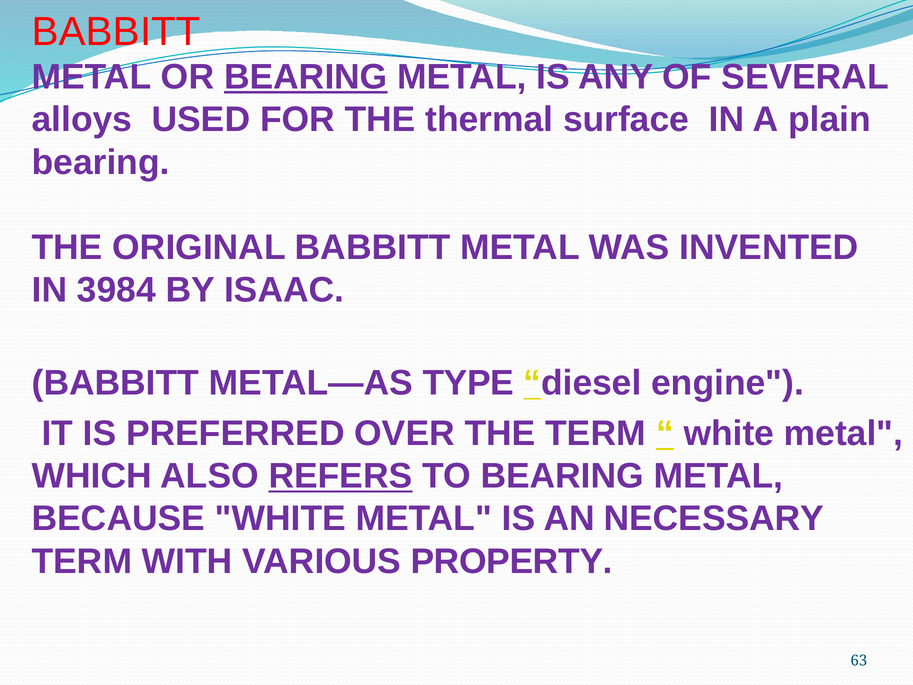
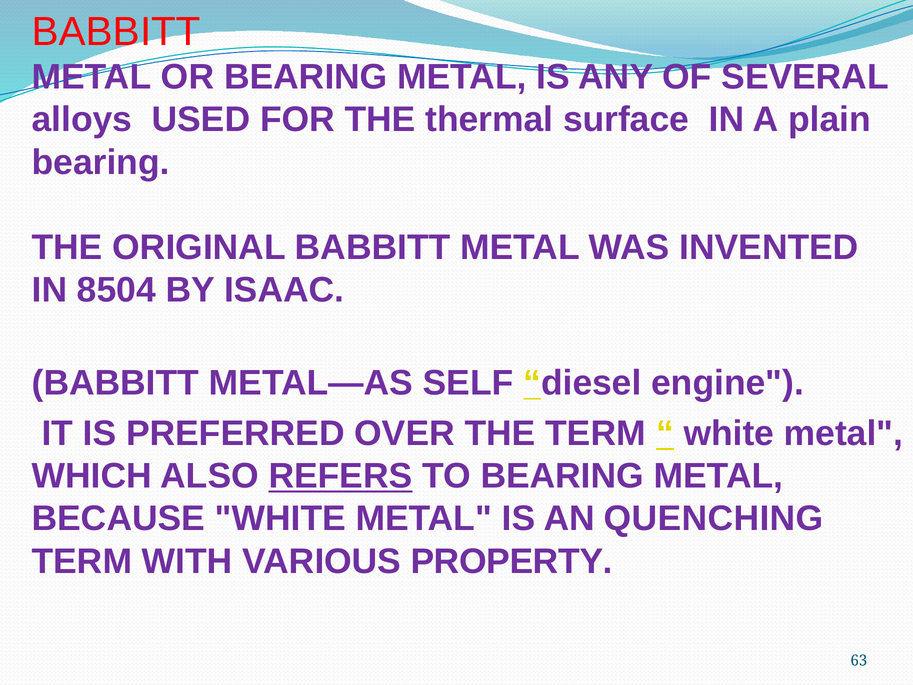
BEARING underline: present -> none (306, 77)
3984: 3984 -> 8504 (116, 290)
TYPE: TYPE -> SELF (468, 383)
NECESSARY: NECESSARY -> QUENCHING (714, 519)
